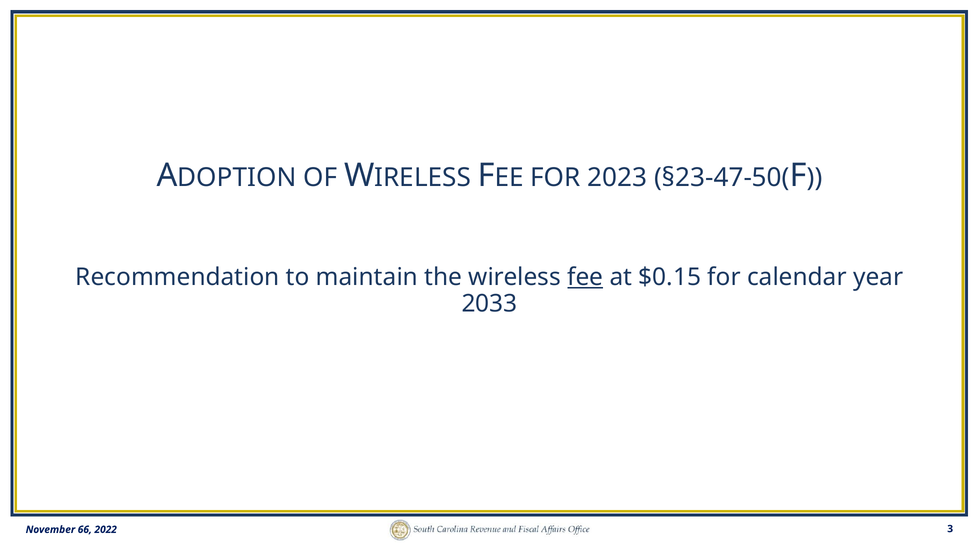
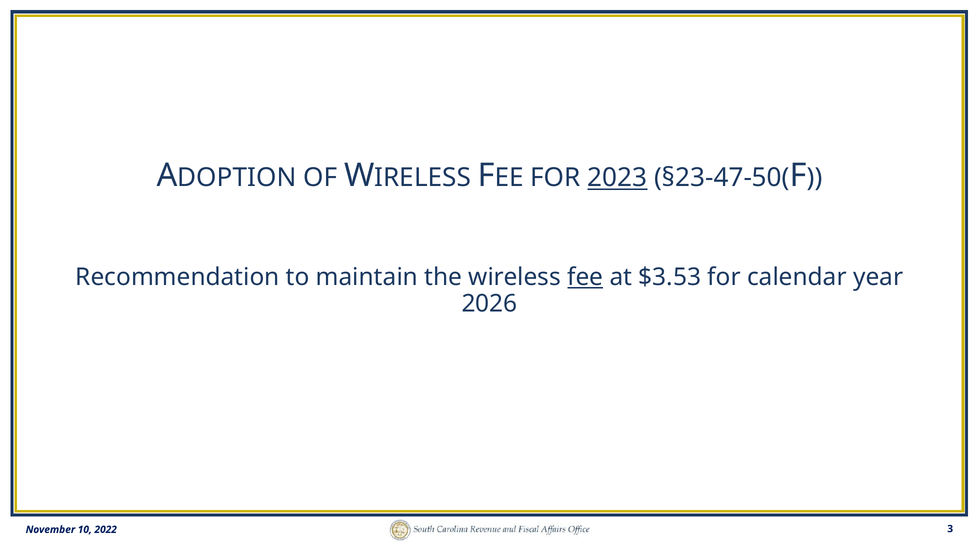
2023 underline: none -> present (617, 178)
$0.15: $0.15 -> $3.53 (670, 277)
2033: 2033 -> 2026 (489, 303)
66: 66 -> 10 (85, 529)
